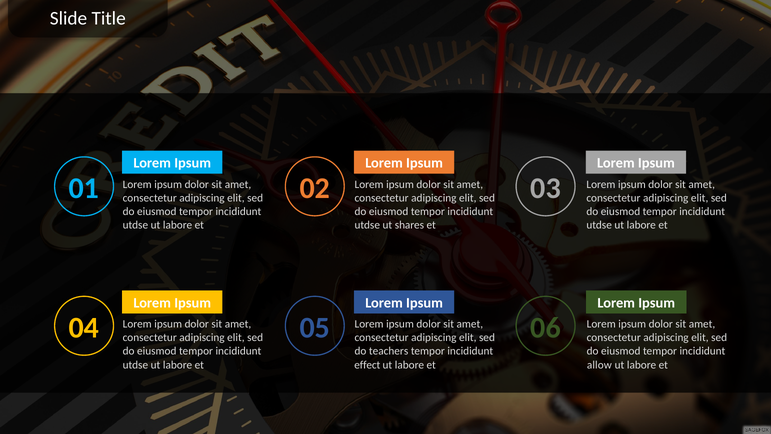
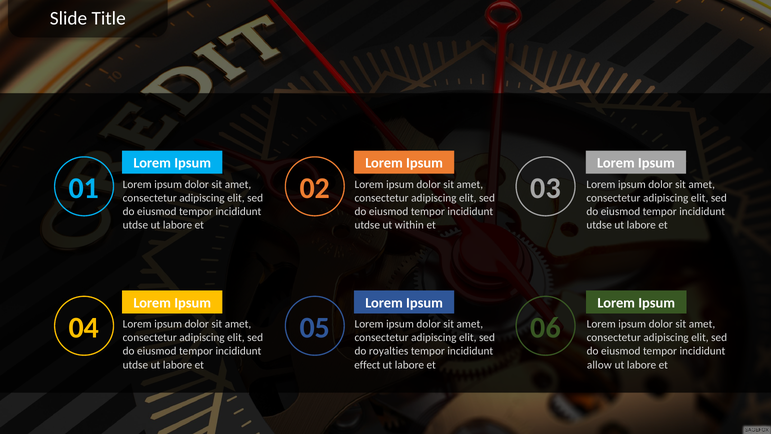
shares: shares -> within (409, 225)
teachers: teachers -> royalties (389, 351)
